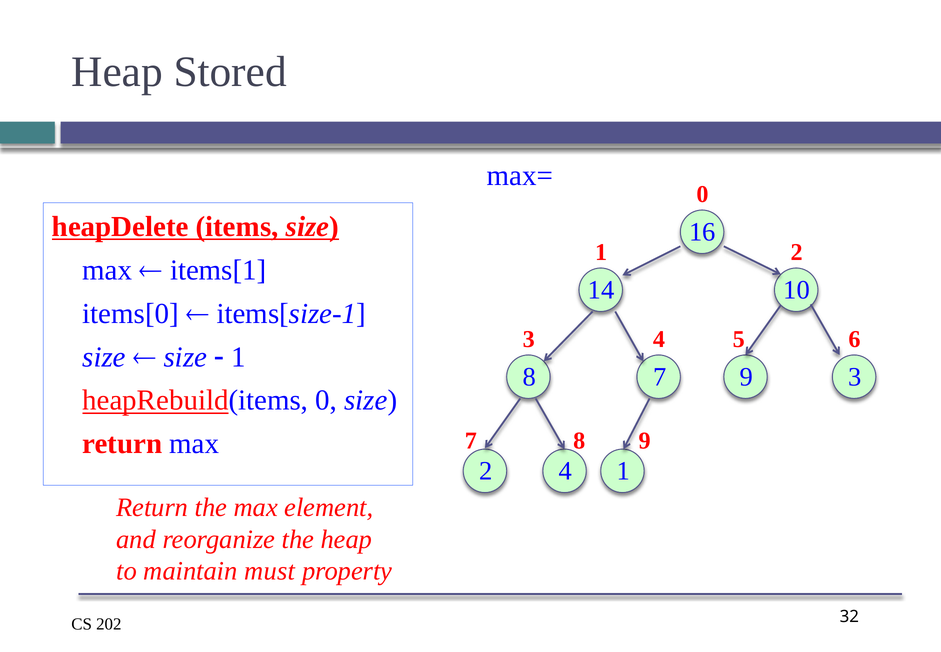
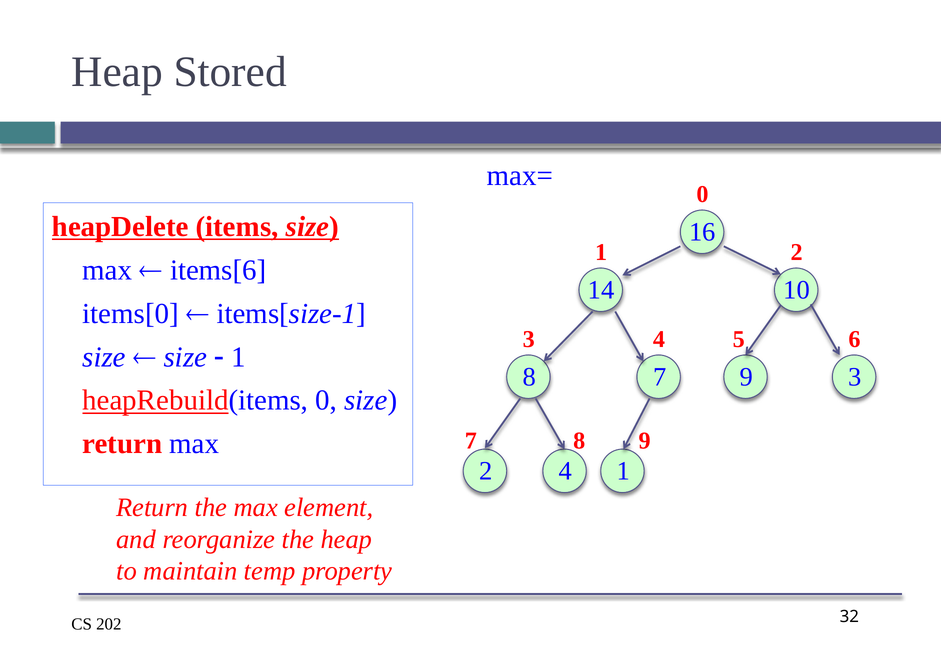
items[1: items[1 -> items[6 (218, 270)
must: must -> temp (270, 571)
